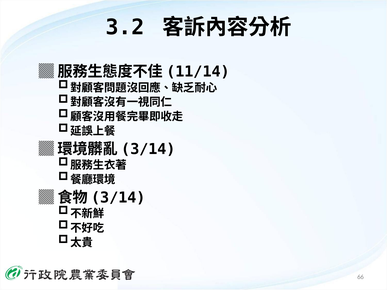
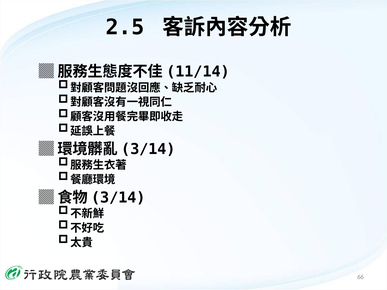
3.2: 3.2 -> 2.5 (125, 27)
